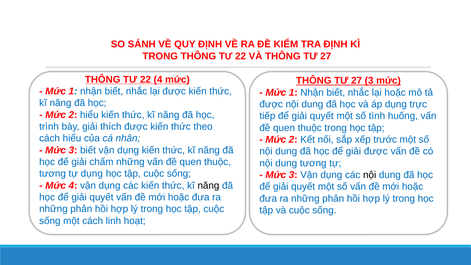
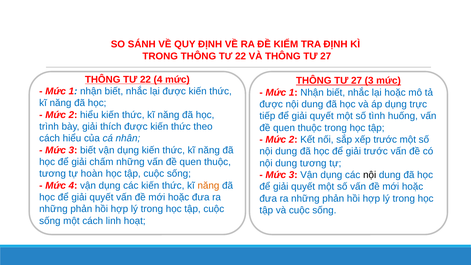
giải được: được -> trước (376, 151)
tự dụng: dụng -> hoàn (92, 174)
năng colour: black -> orange (208, 185)
